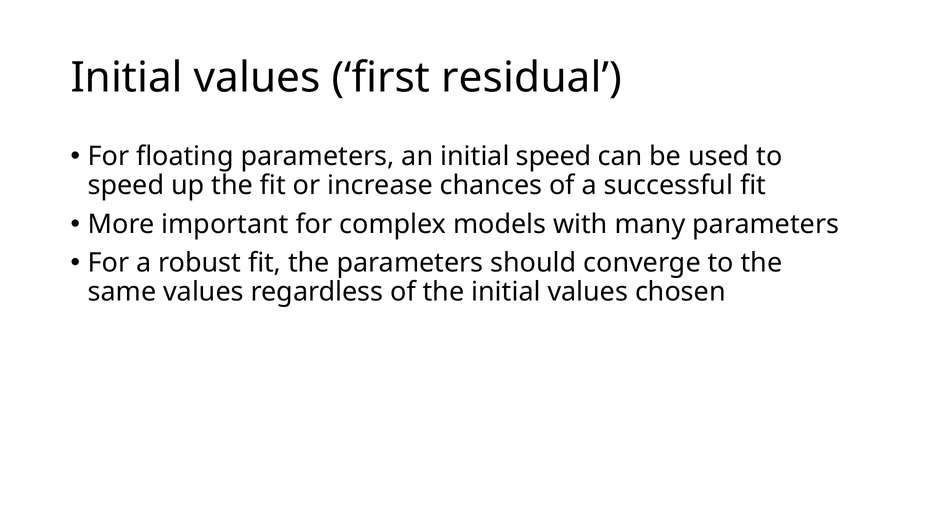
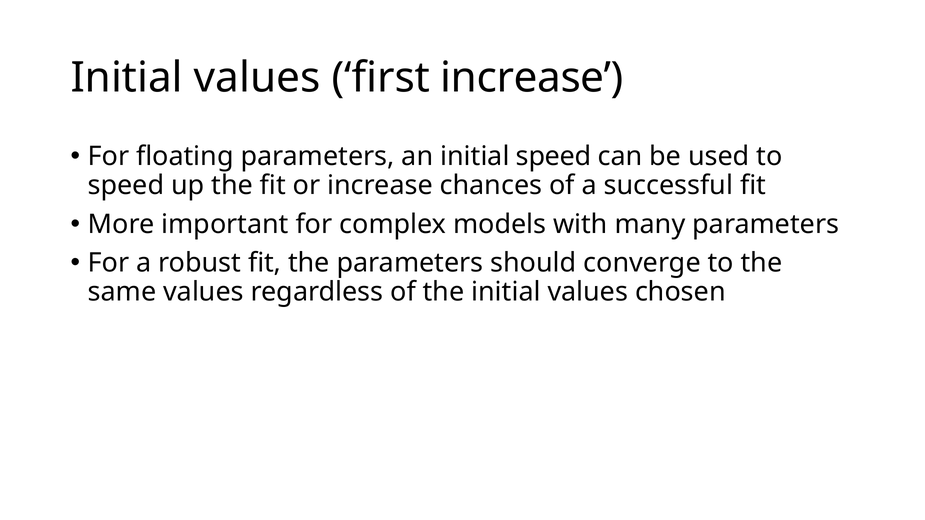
first residual: residual -> increase (532, 78)
